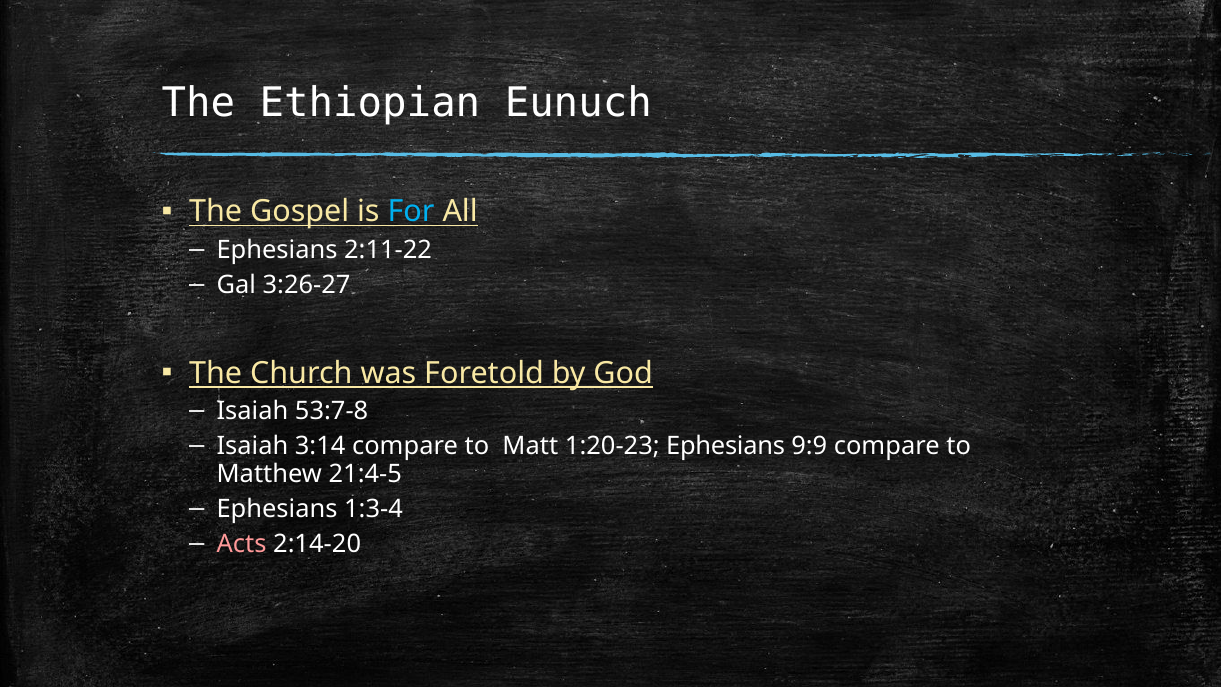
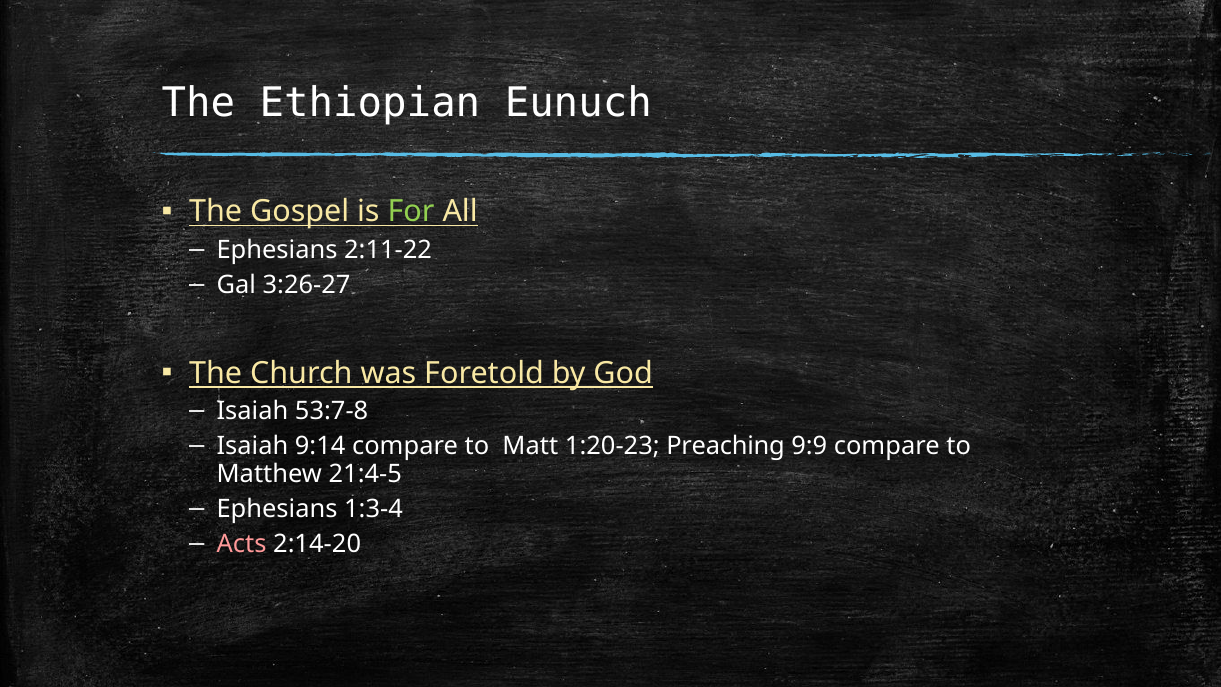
For colour: light blue -> light green (411, 212)
3:14: 3:14 -> 9:14 (320, 446)
1:20-23 Ephesians: Ephesians -> Preaching (726, 446)
